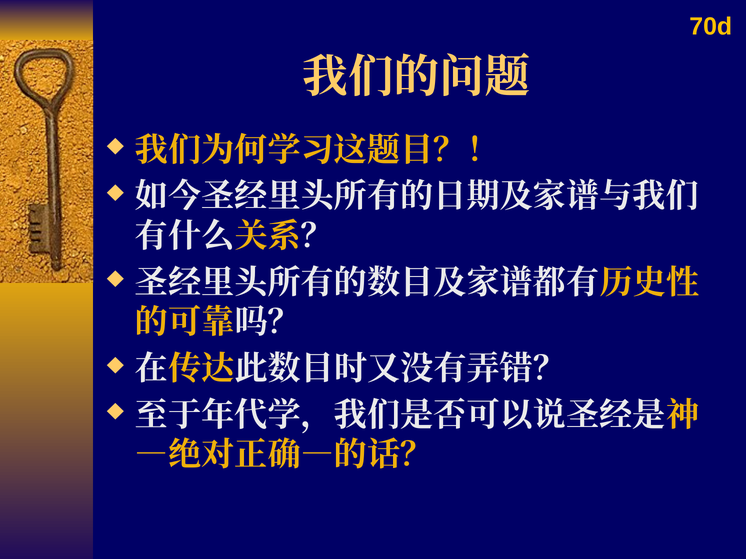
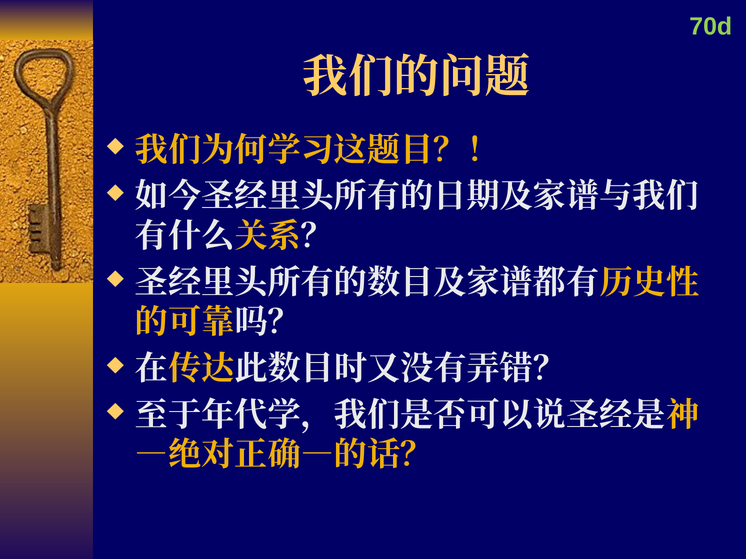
70d colour: yellow -> light green (711, 27)
